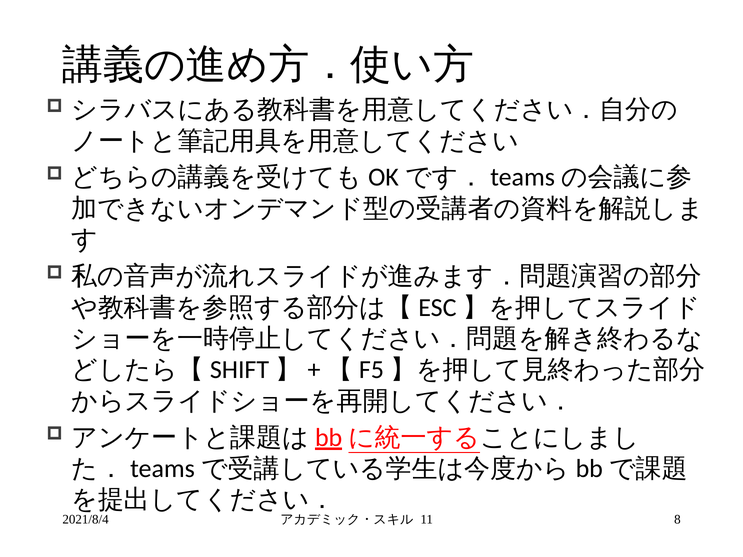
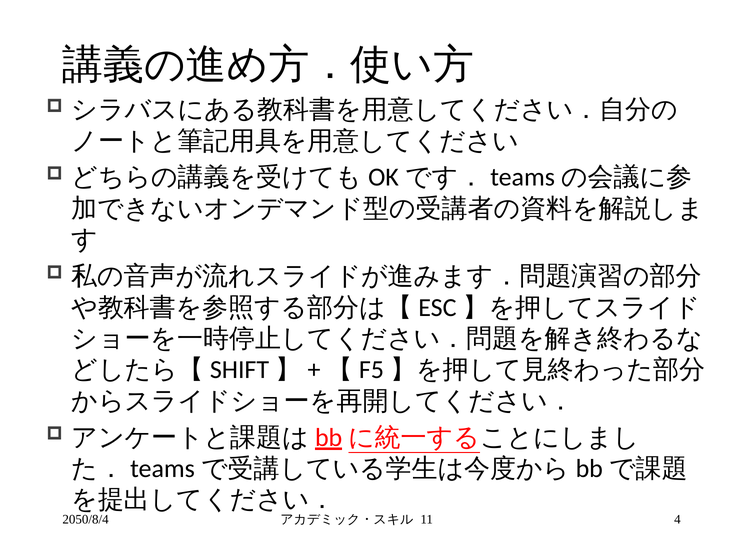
2021/8/4: 2021/8/4 -> 2050/8/4 (86, 520)
8: 8 -> 4 (677, 520)
